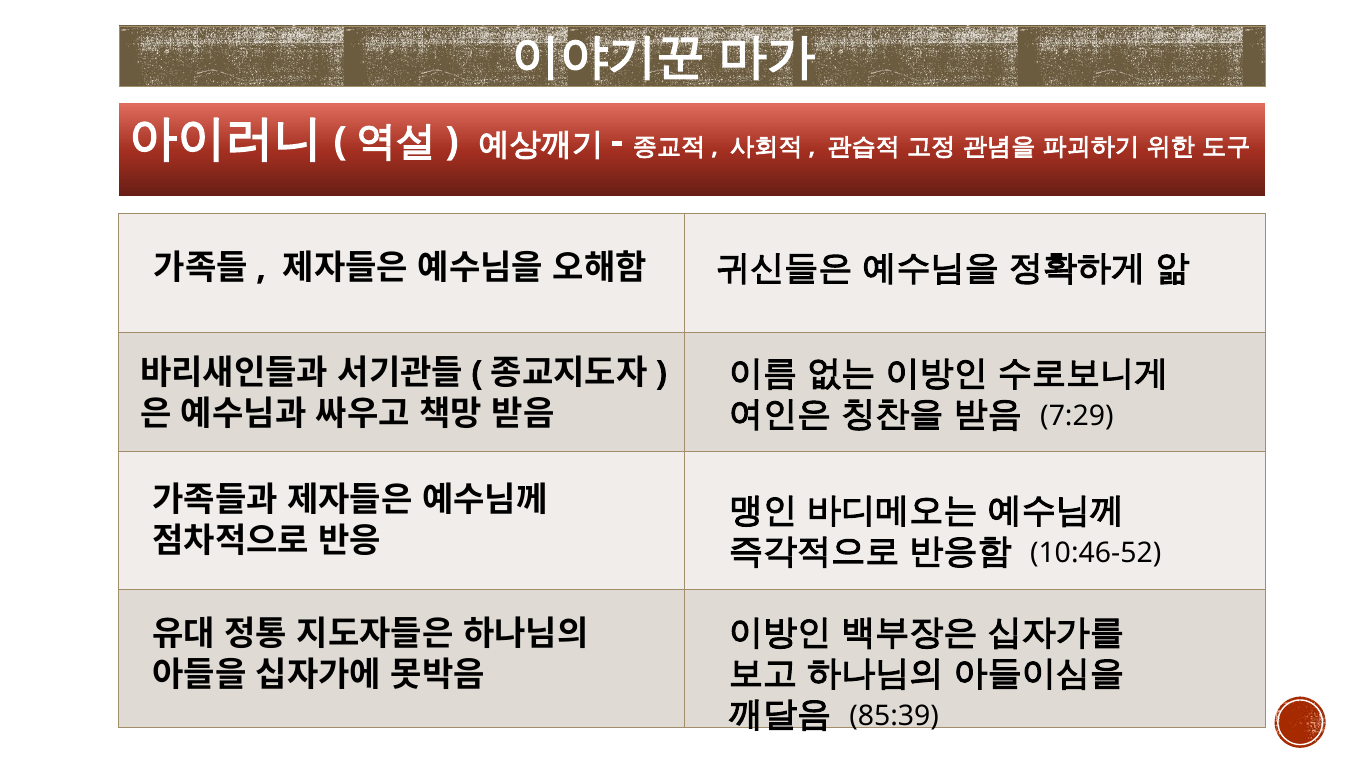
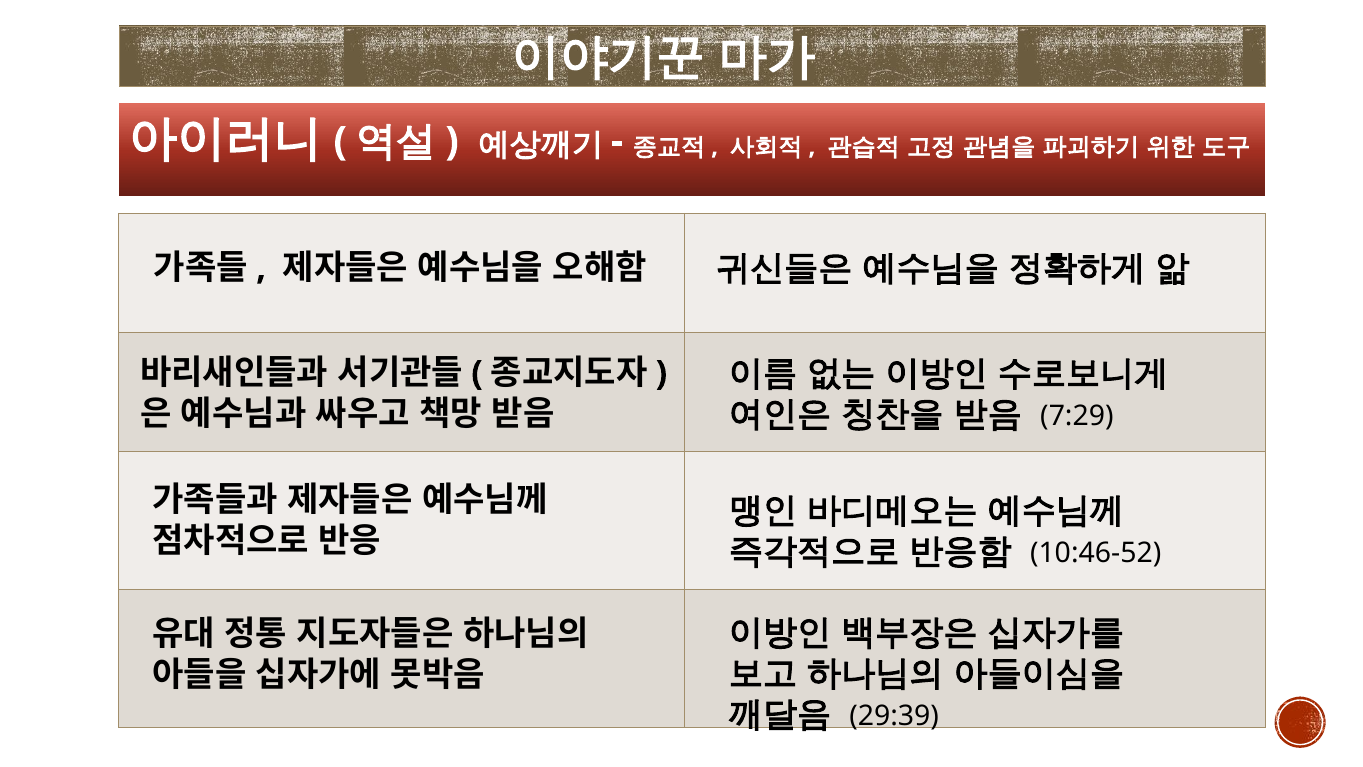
85:39: 85:39 -> 29:39 (894, 716)
